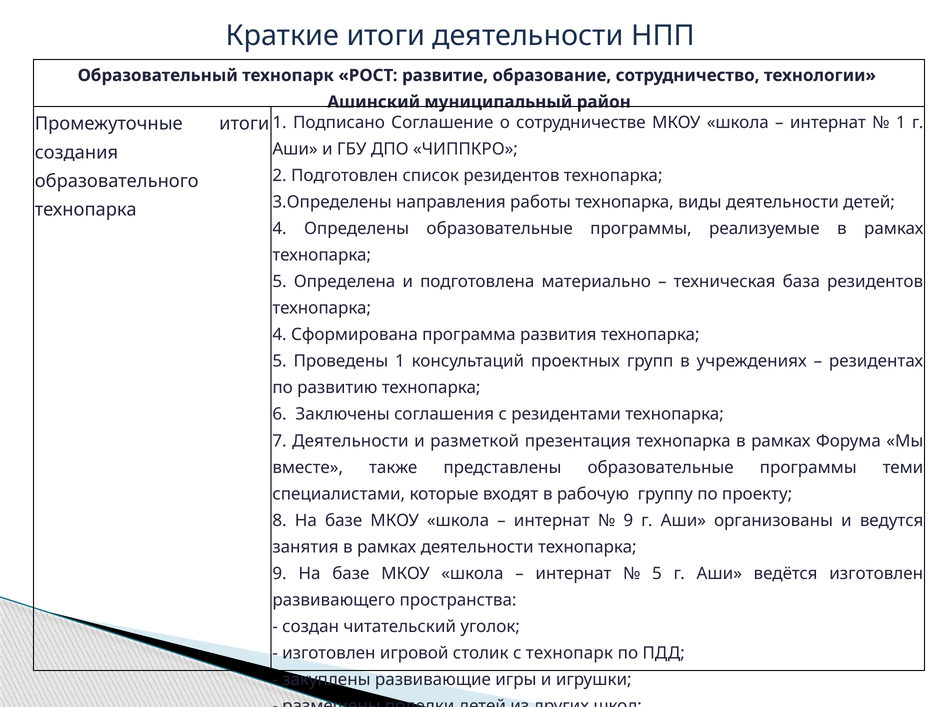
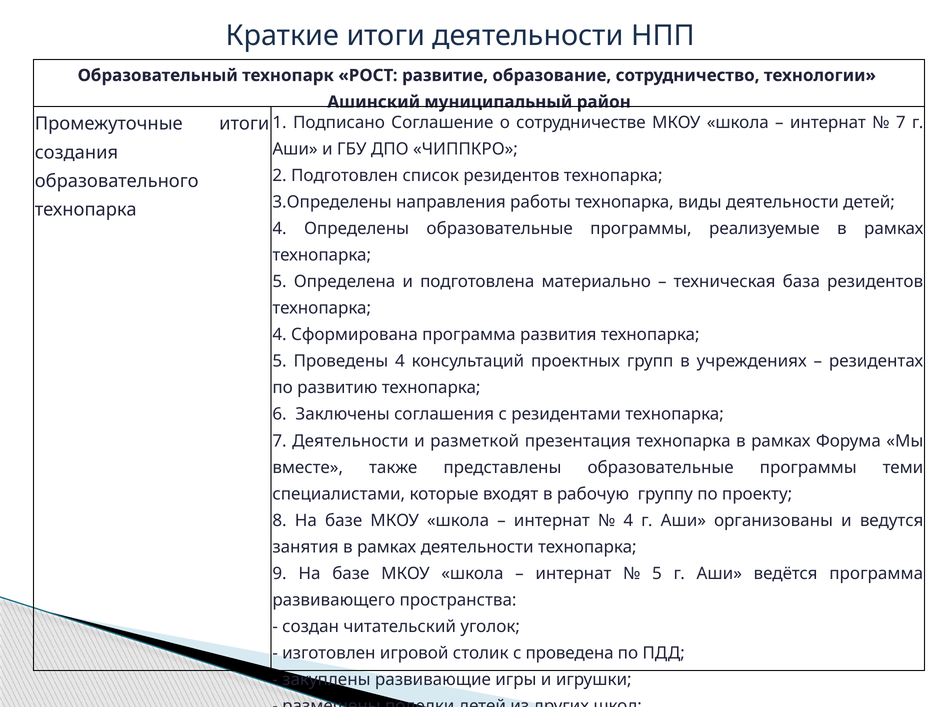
1: 1 -> 7 (901, 122)
Проведены 1: 1 -> 4 (400, 361)
9: 9 -> 4 (628, 521)
ведётся изготовлен: изготовлен -> программа (876, 574)
с технопарк: технопарк -> проведена (570, 653)
